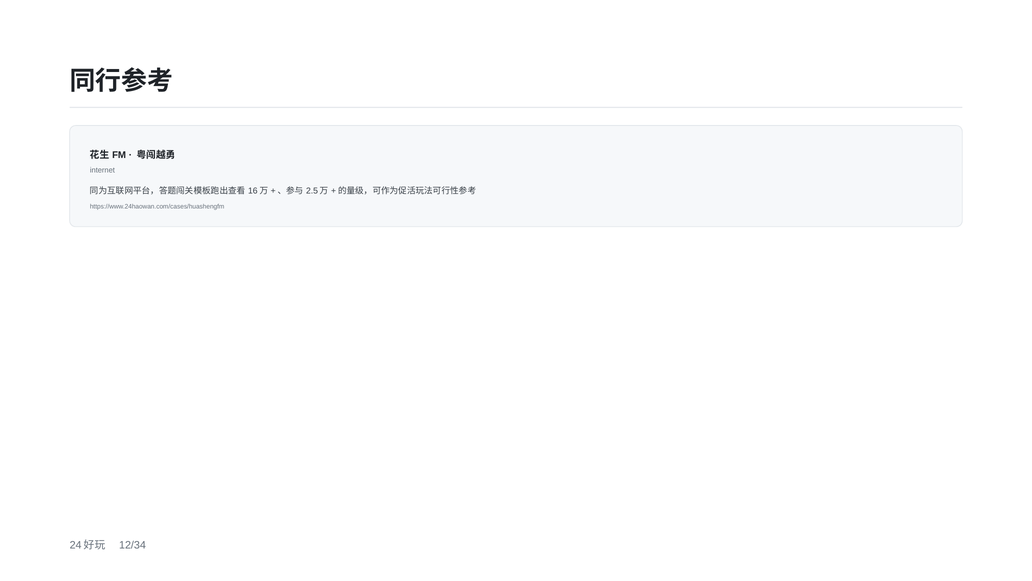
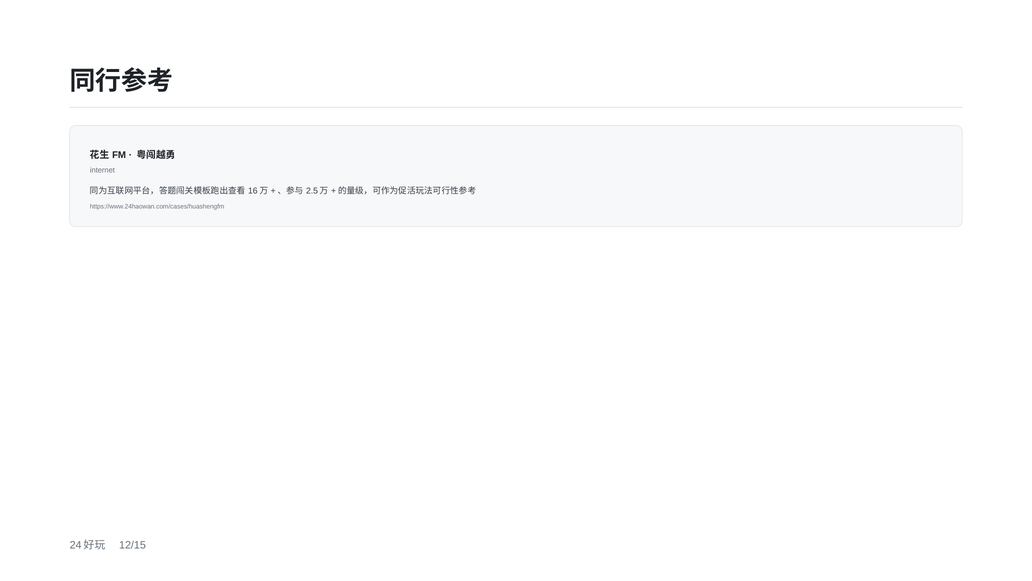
12/34: 12/34 -> 12/15 (132, 545)
